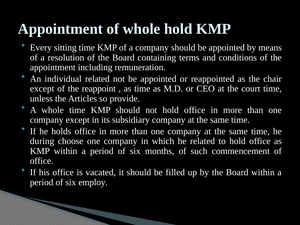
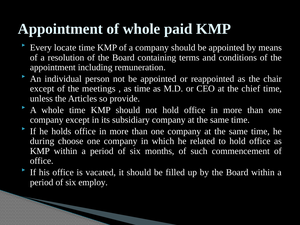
whole hold: hold -> paid (178, 29)
sitting: sitting -> locate (65, 48)
individual related: related -> person (97, 79)
reappoint: reappoint -> meetings (99, 89)
court: court -> chief (251, 89)
